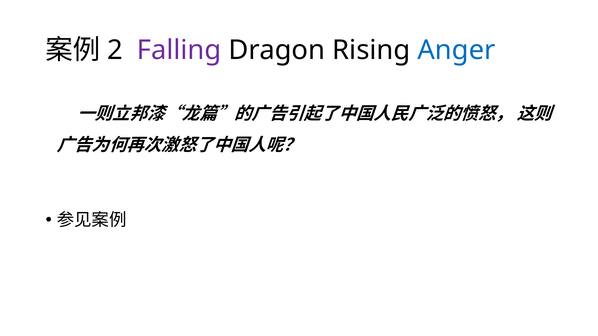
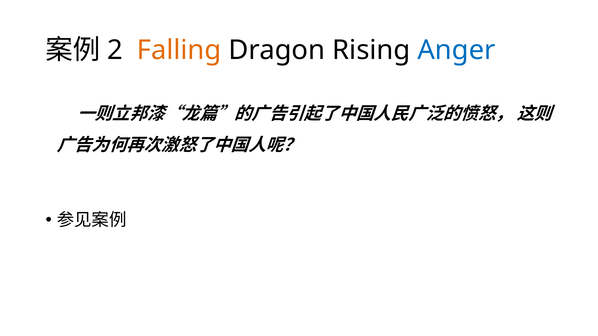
Falling colour: purple -> orange (179, 50)
